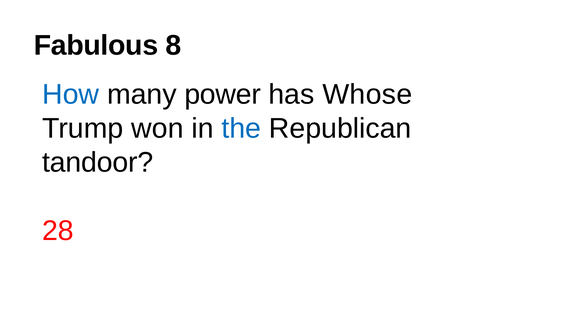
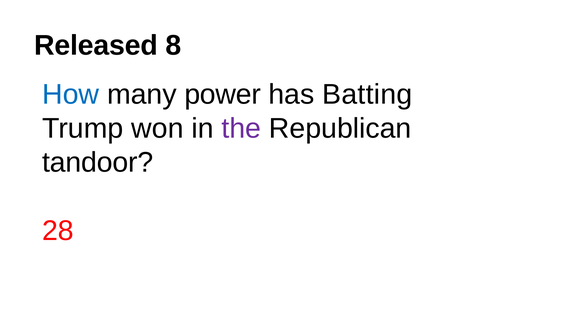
Fabulous: Fabulous -> Released (96, 45)
Whose: Whose -> Batting (367, 95)
the colour: blue -> purple (241, 129)
